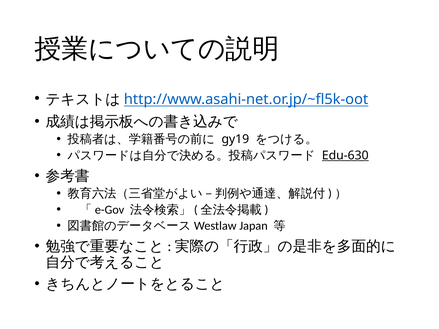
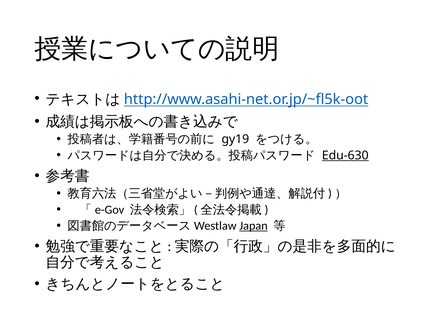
Japan underline: none -> present (253, 226)
